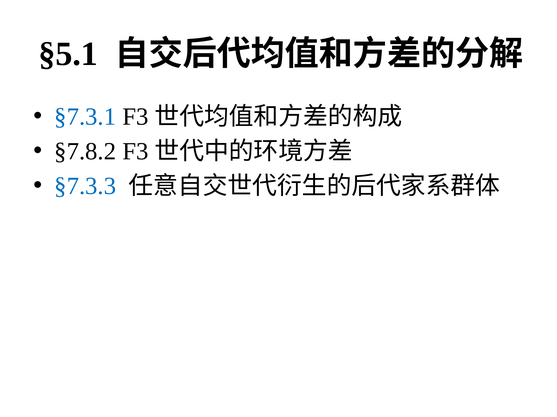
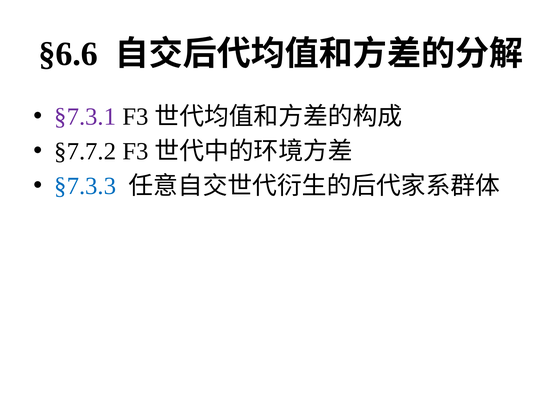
§5.1: §5.1 -> §6.6 (68, 54)
§7.3.1 colour: blue -> purple (85, 117)
§7.8.2: §7.8.2 -> §7.7.2 (85, 152)
